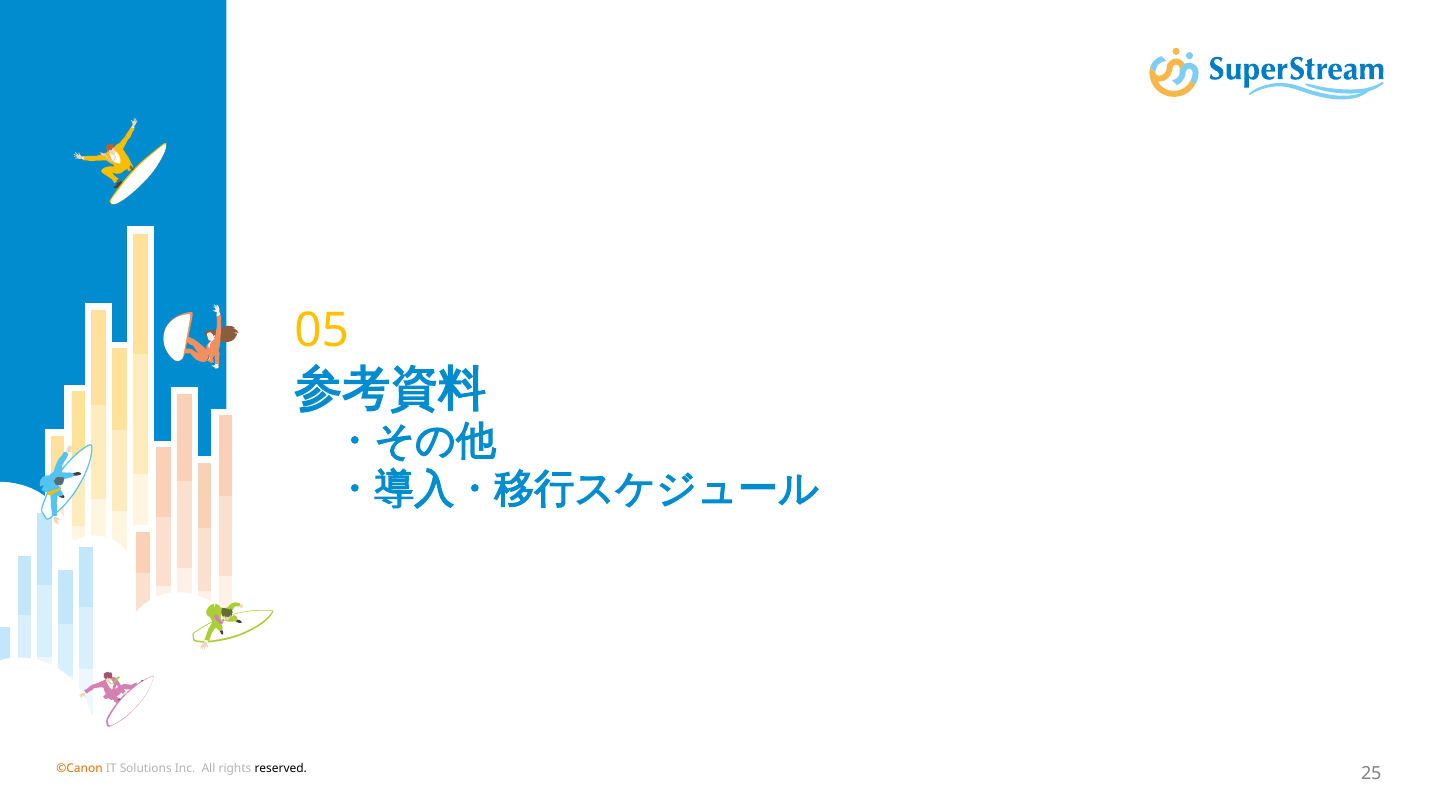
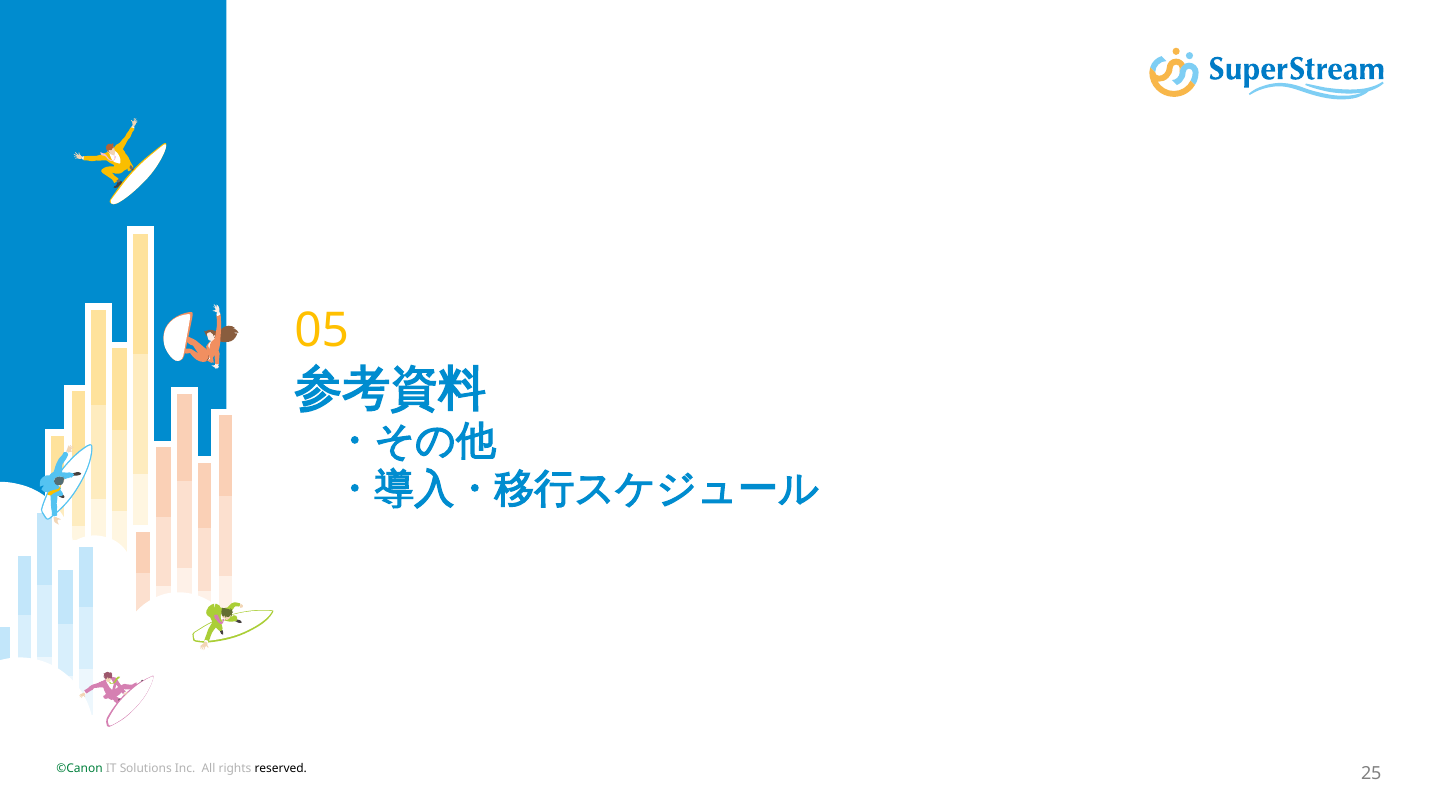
©Canon colour: orange -> green (80, 768)
